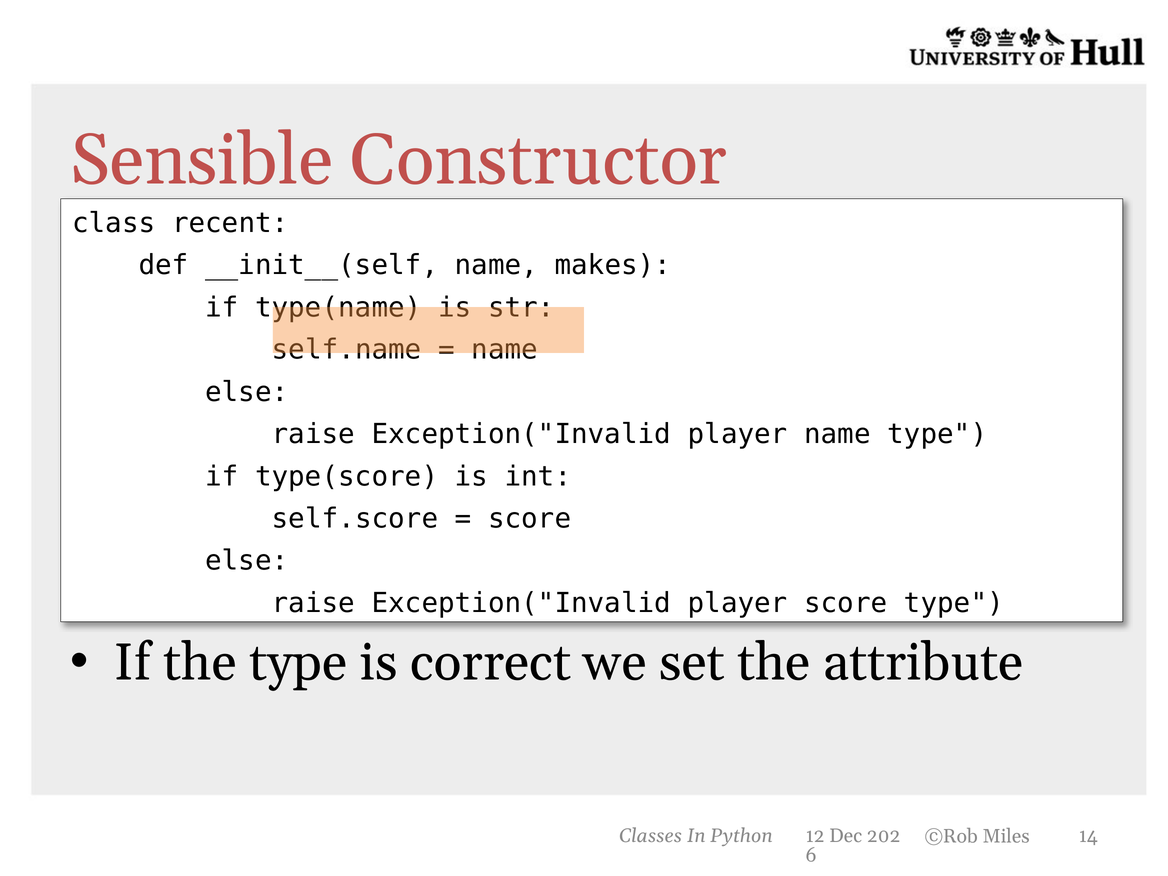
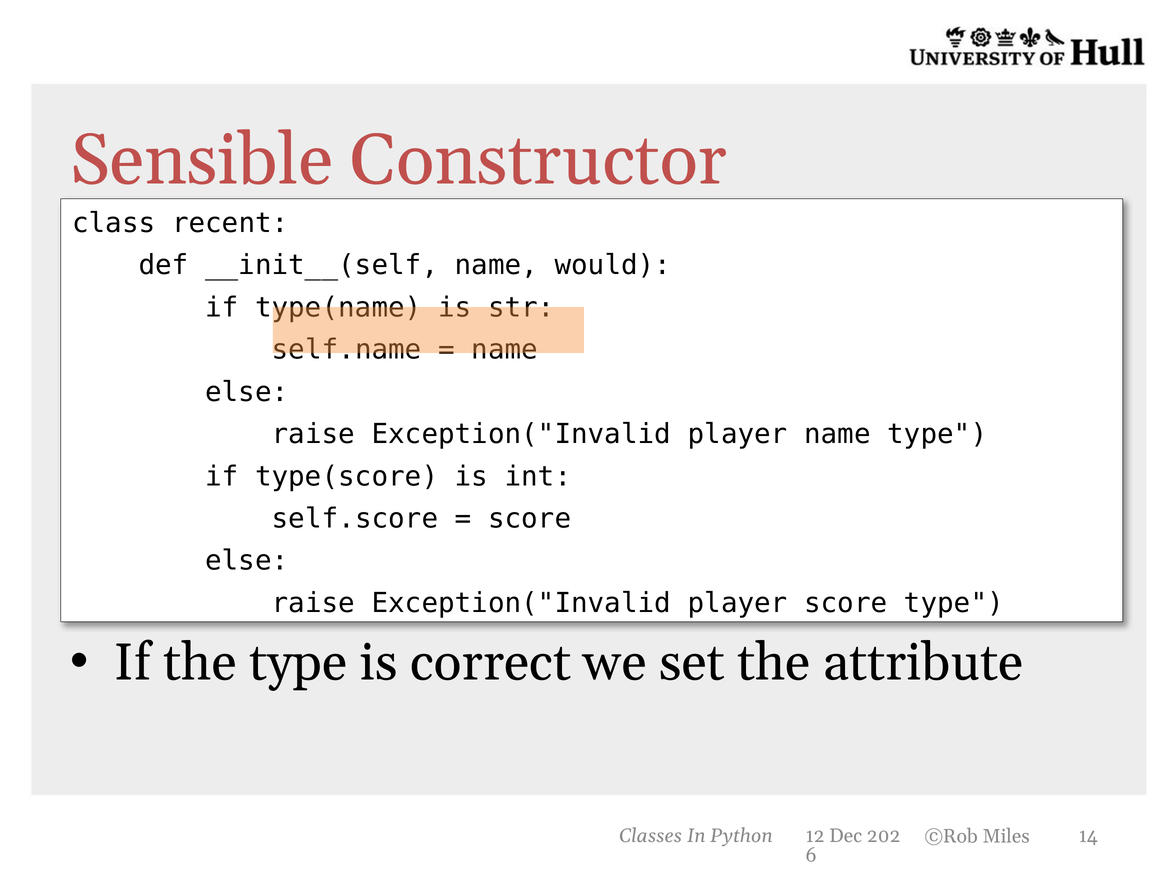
makes: makes -> would (613, 265)
